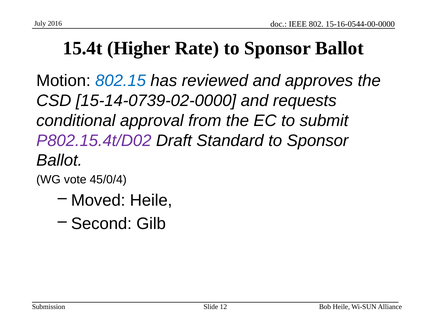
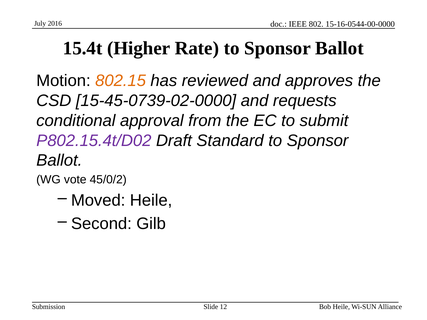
802.15 colour: blue -> orange (121, 81)
15-14-0739-02-0000: 15-14-0739-02-0000 -> 15-45-0739-02-0000 (156, 101)
45/0/4: 45/0/4 -> 45/0/2 (108, 180)
